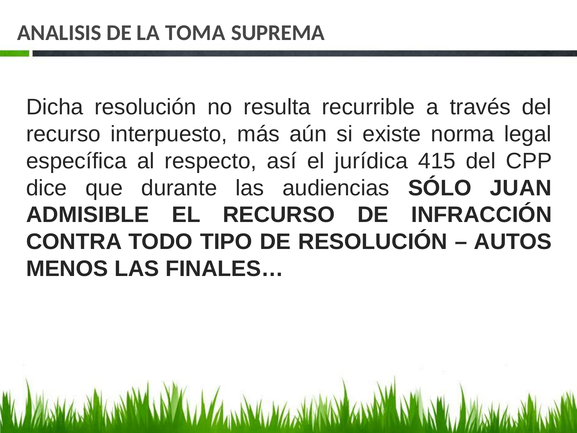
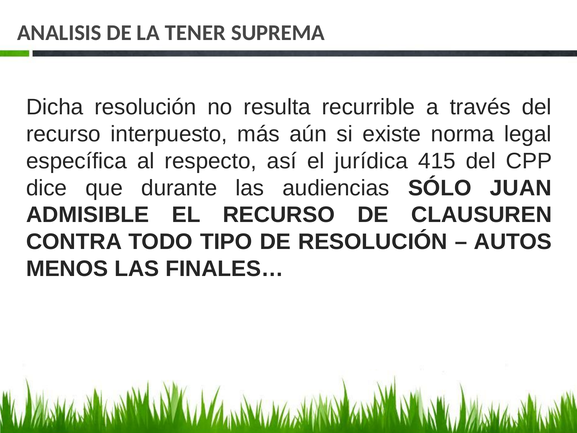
TOMA: TOMA -> TENER (195, 33)
INFRACCIÓN: INFRACCIÓN -> CLAUSUREN (482, 215)
